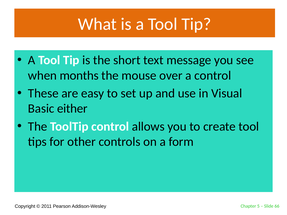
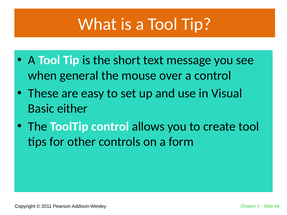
months: months -> general (79, 76)
